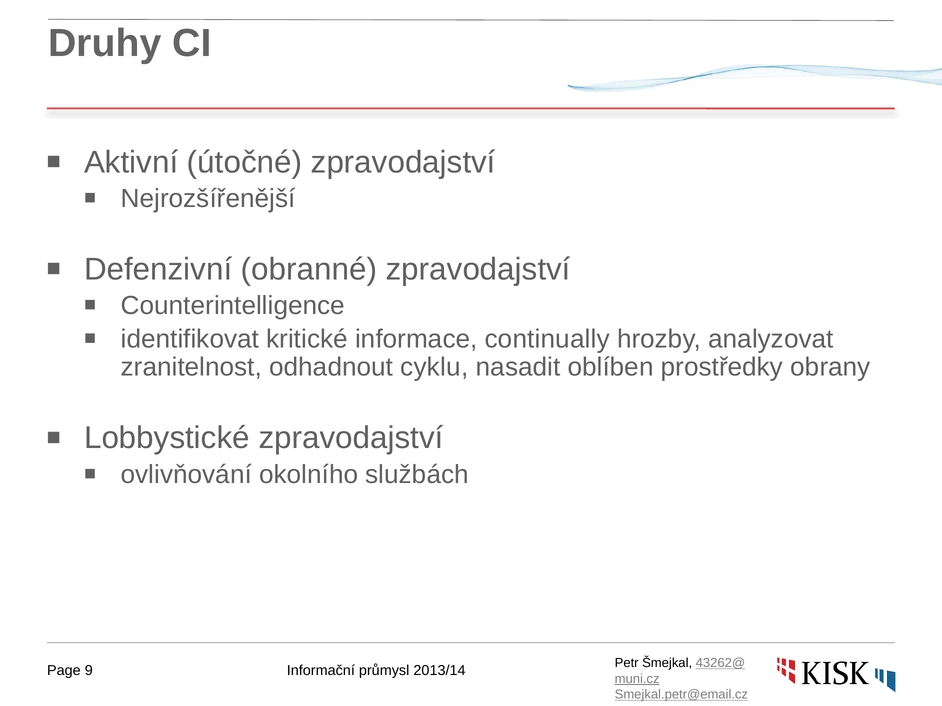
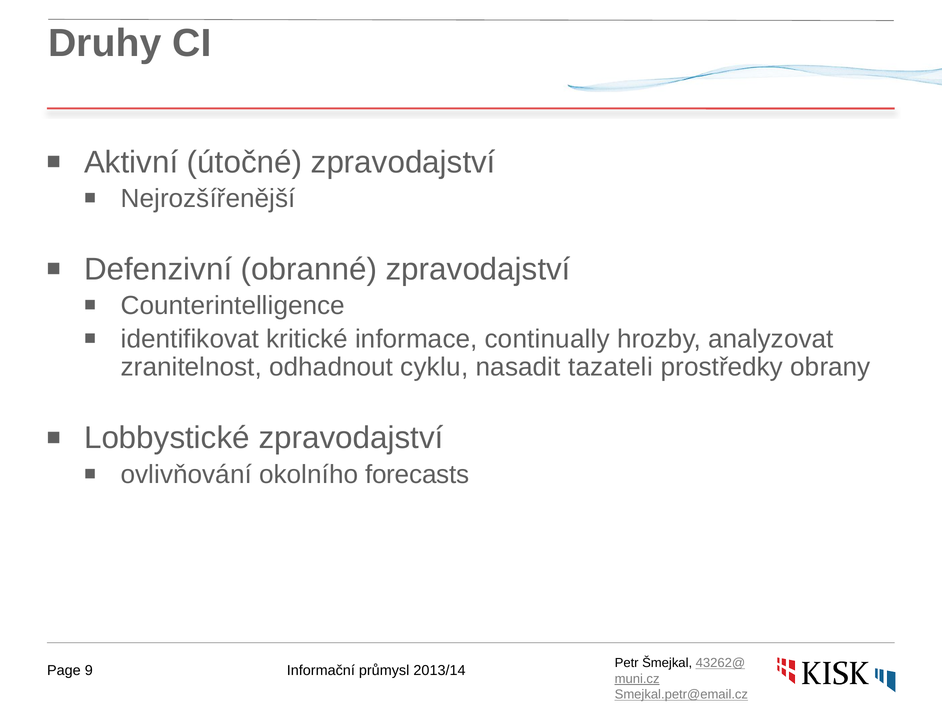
oblíben: oblíben -> tazateli (610, 368)
službách: službách -> forecasts (417, 475)
